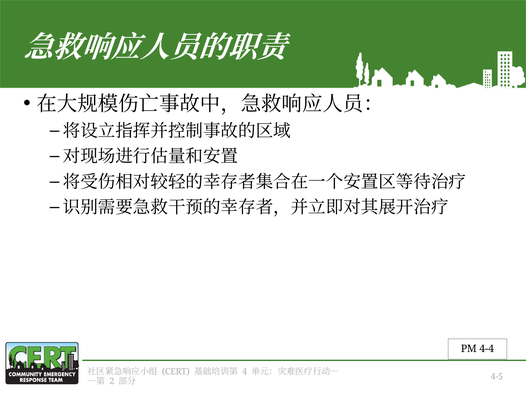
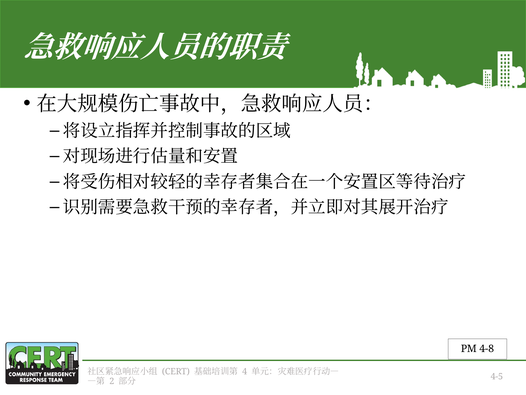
4-4: 4-4 -> 4-8 (487, 349)
